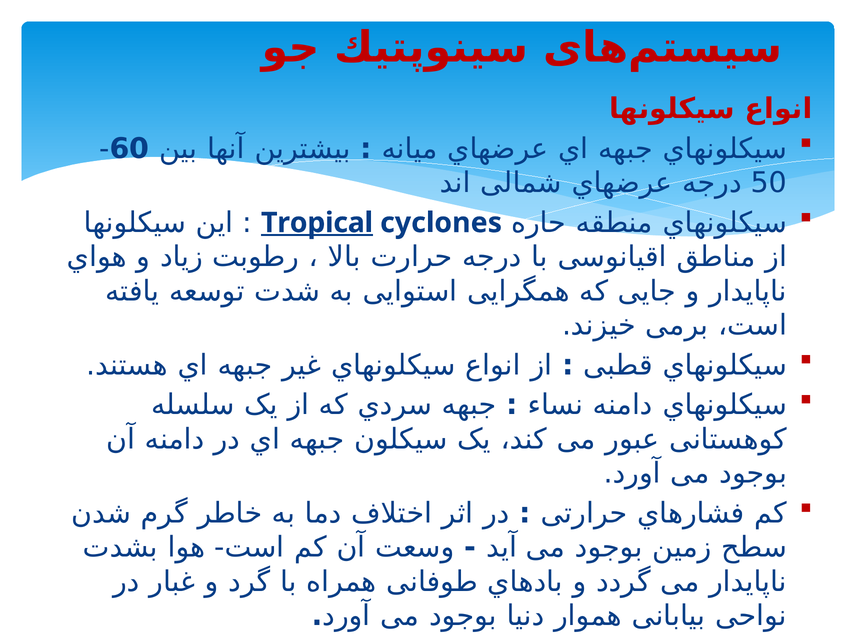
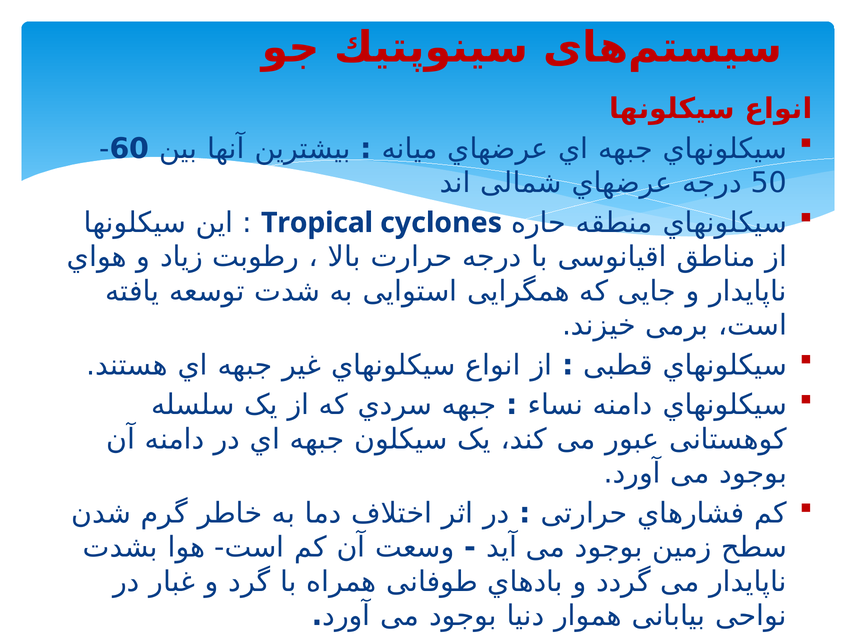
Tropical underline: present -> none (317, 223)
